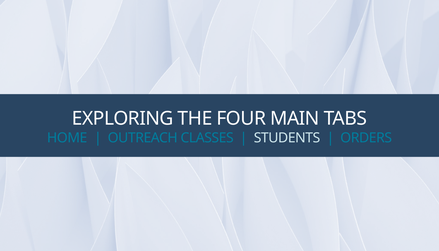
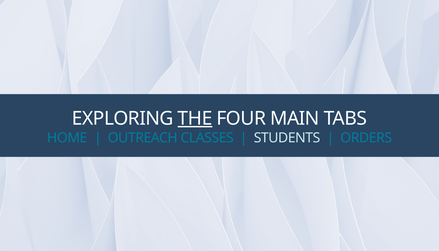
THE underline: none -> present (195, 118)
